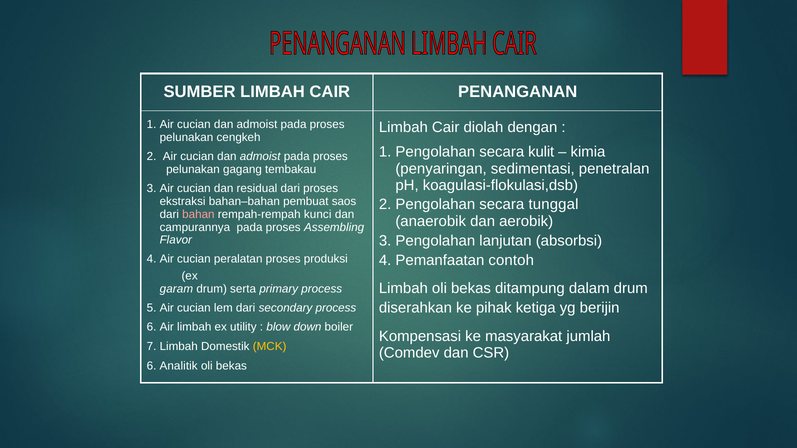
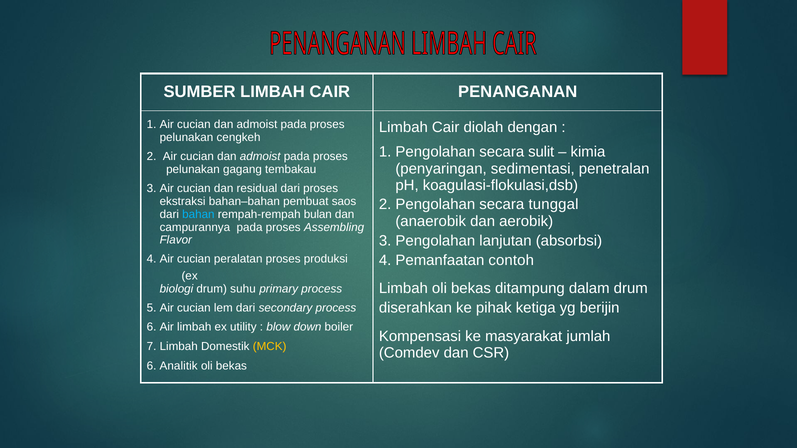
kulit: kulit -> sulit (541, 152)
bahan colour: pink -> light blue (198, 215)
kunci: kunci -> bulan (318, 215)
garam: garam -> biologi (176, 289)
serta: serta -> suhu (243, 289)
